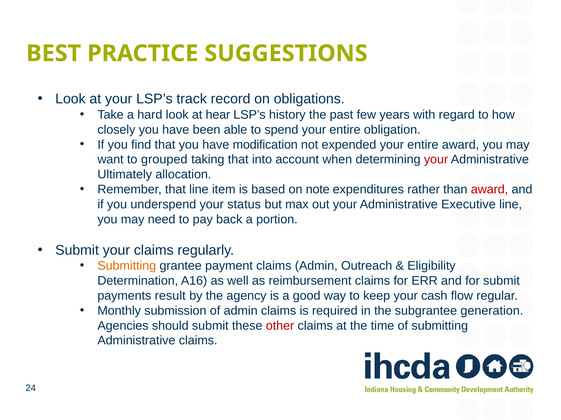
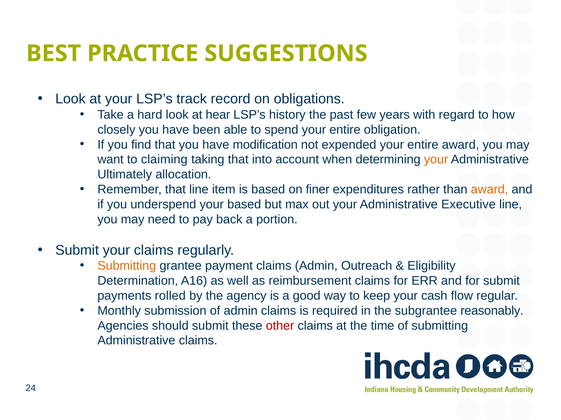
grouped: grouped -> claiming (164, 160)
your colour: red -> orange (436, 160)
note: note -> finer (318, 190)
award colour: red -> orange (490, 190)
your status: status -> based (244, 205)
result: result -> rolled (170, 296)
generation: generation -> reasonably (492, 311)
